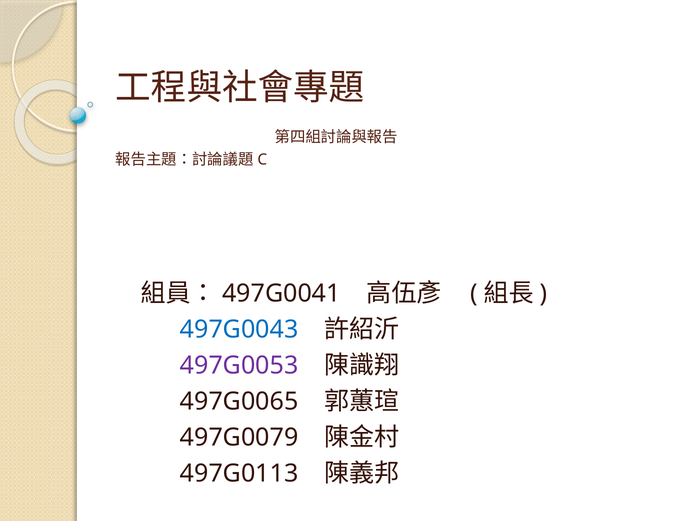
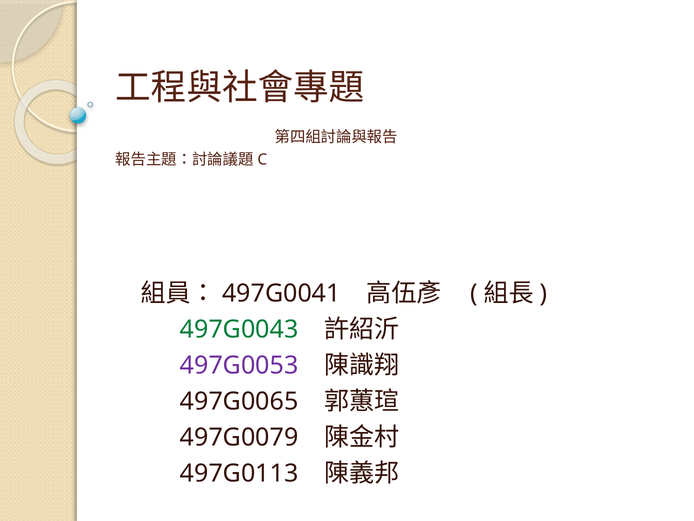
497G0043 colour: blue -> green (239, 329)
